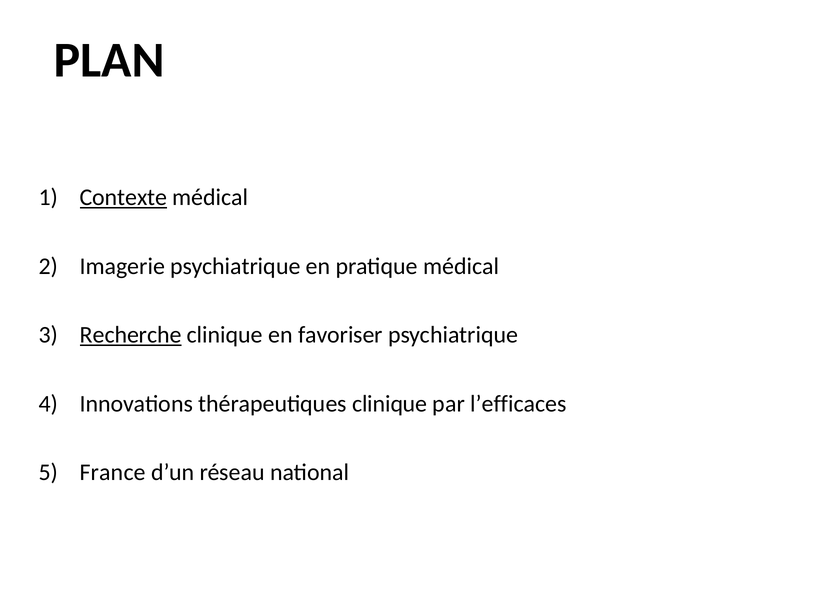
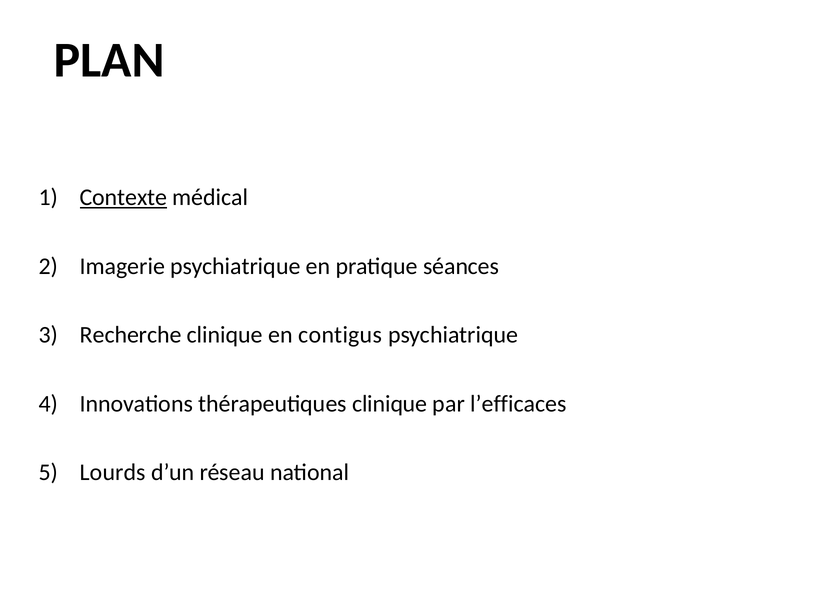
pratique médical: médical -> séances (461, 266)
Recherche underline: present -> none (131, 335)
favoriser: favoriser -> contigus (340, 335)
France: France -> Lourds (113, 473)
